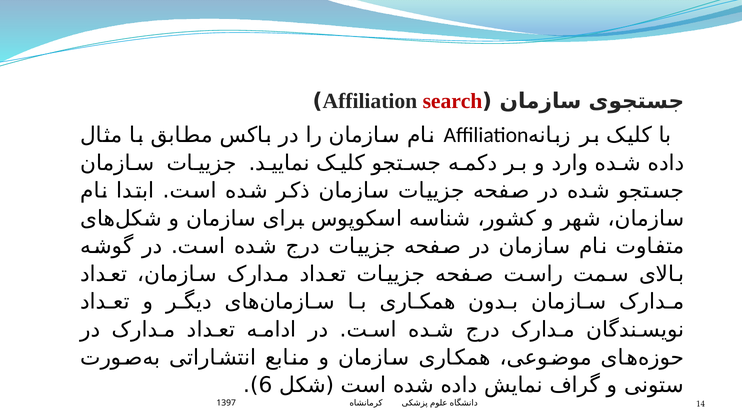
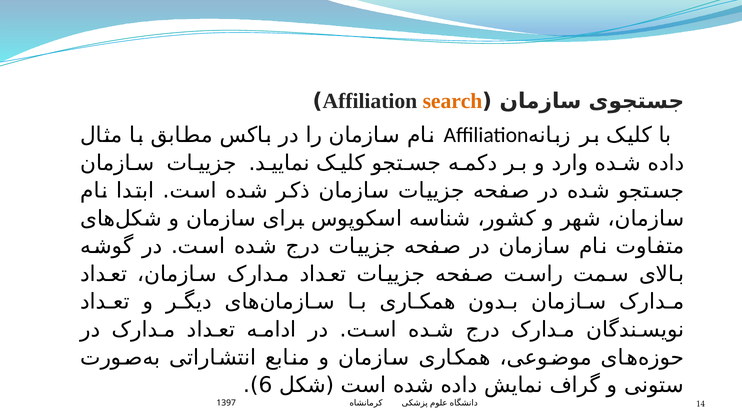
search colour: red -> orange (452, 101)
